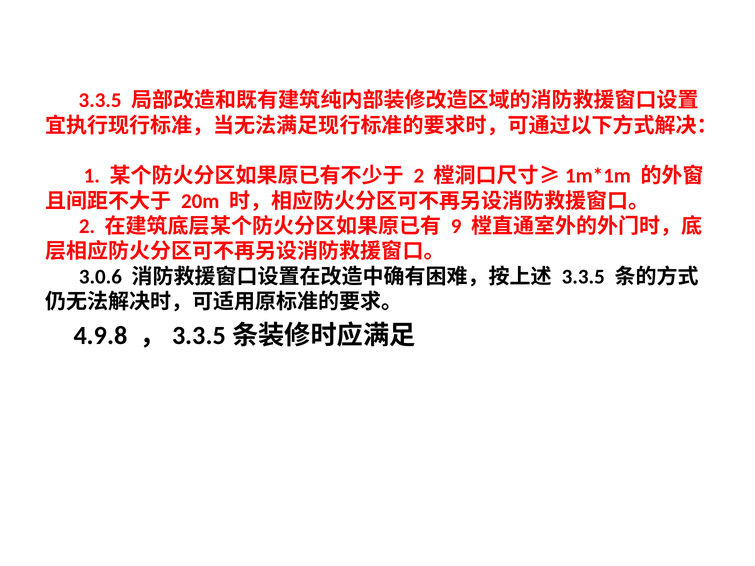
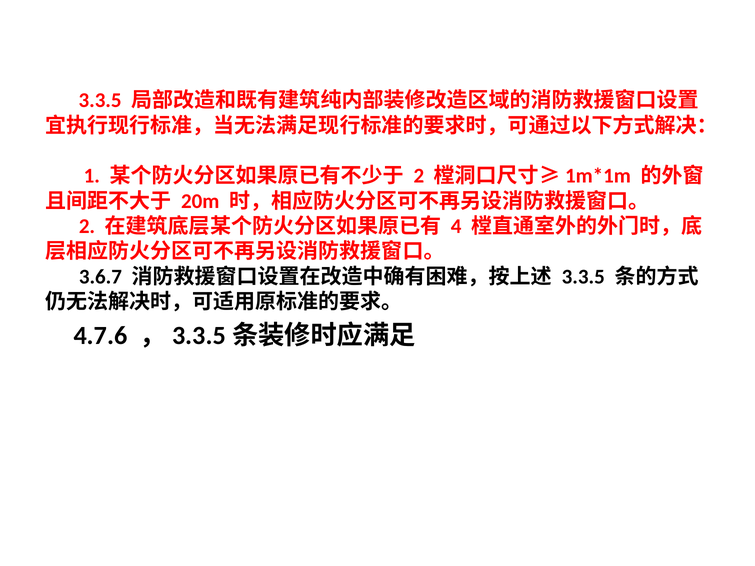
9: 9 -> 4 (456, 226)
3.0.6: 3.0.6 -> 3.6.7 (100, 277)
4.9.8: 4.9.8 -> 4.7.6 (101, 336)
